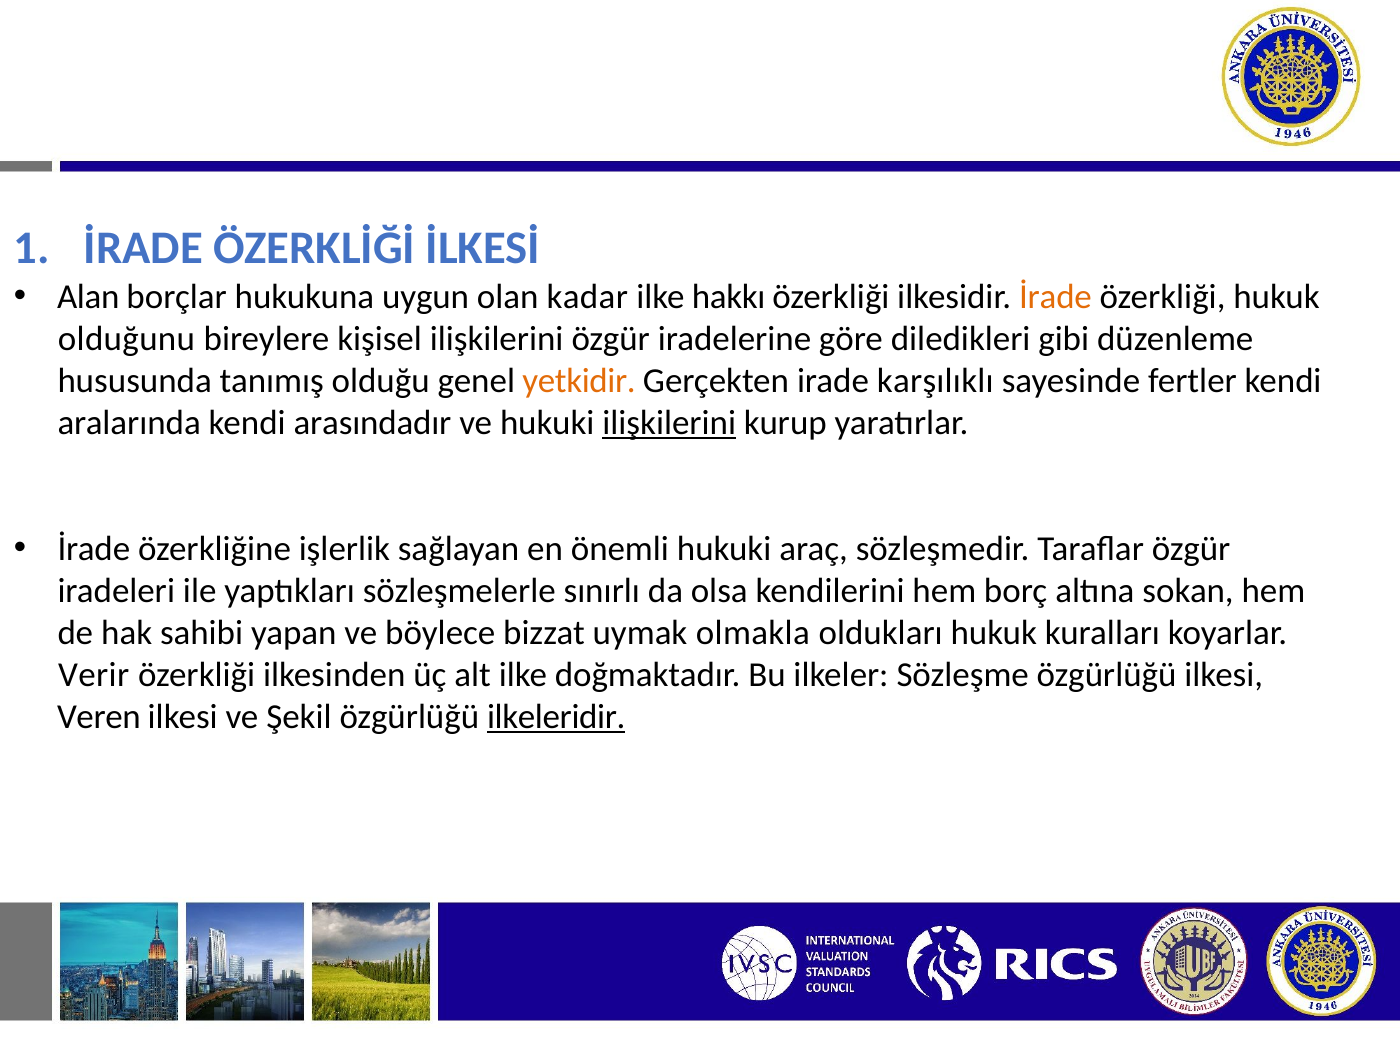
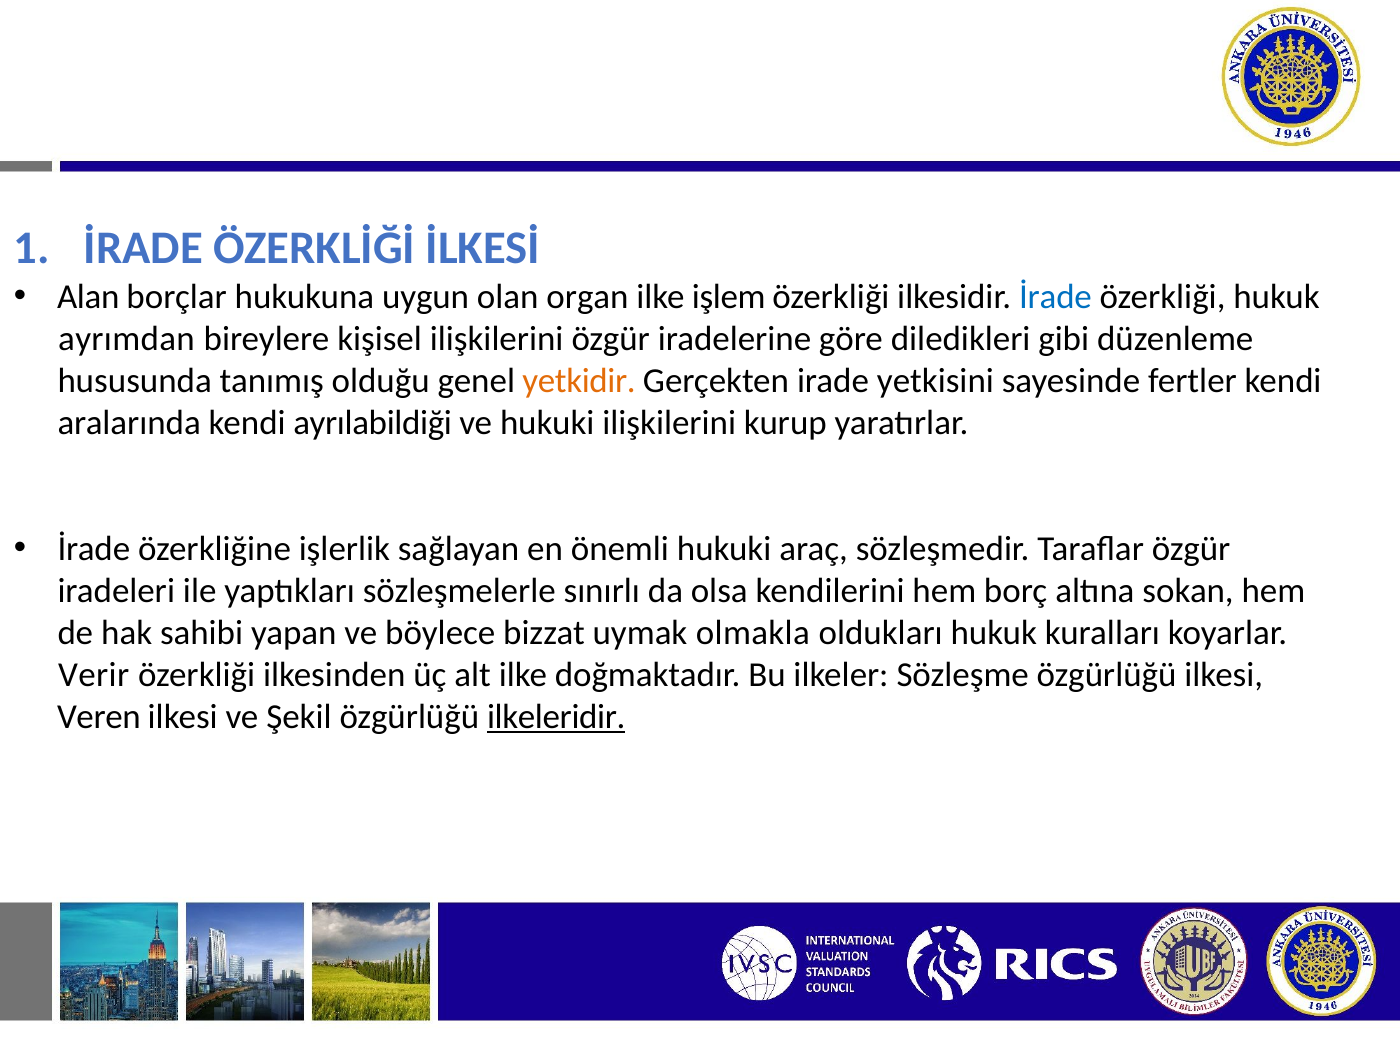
kadar: kadar -> organ (588, 297)
hakkı: hakkı -> işlem (729, 297)
İrade colour: orange -> blue (1055, 297)
olduğunu: olduğunu -> ayrımdan (126, 339)
karşılıklı: karşılıklı -> yetkisini (935, 381)
arasındadır: arasındadır -> ayrılabildiği (373, 423)
ilişkilerini underline: present -> none (669, 423)
